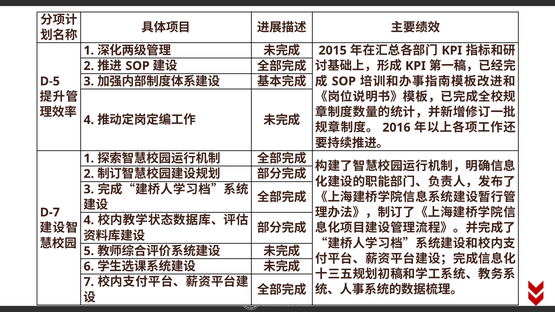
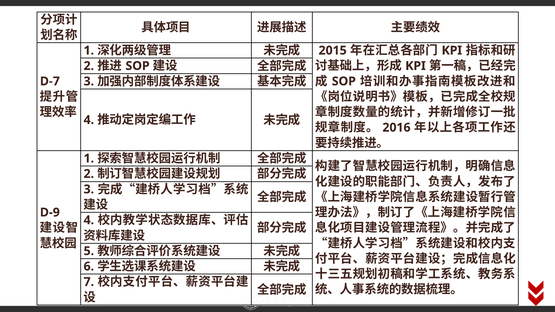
D-5: D-5 -> D-7 (50, 81)
D-7: D-7 -> D-9 (50, 213)
